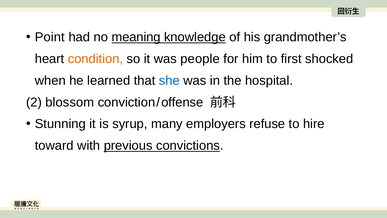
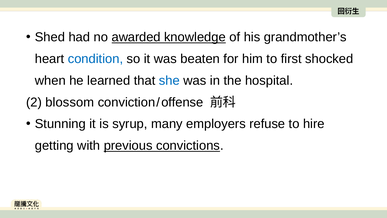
Point: Point -> Shed (50, 37)
meaning: meaning -> awarded (136, 37)
condition colour: orange -> blue (95, 59)
people: people -> beaten (200, 59)
toward: toward -> getting (54, 145)
